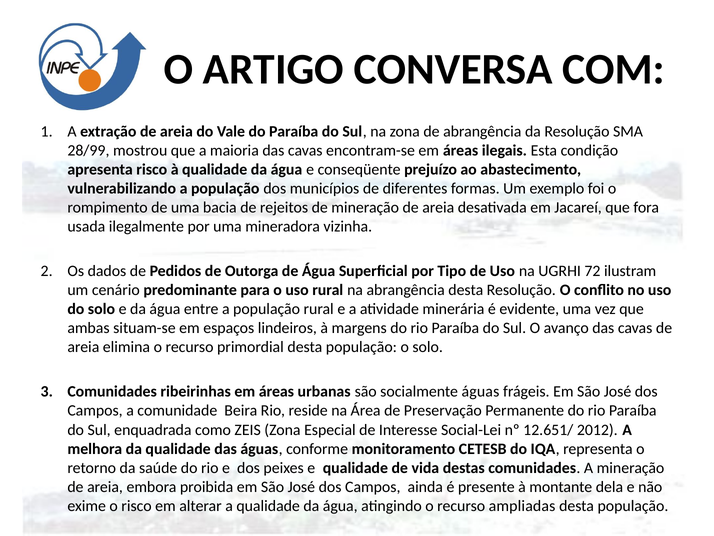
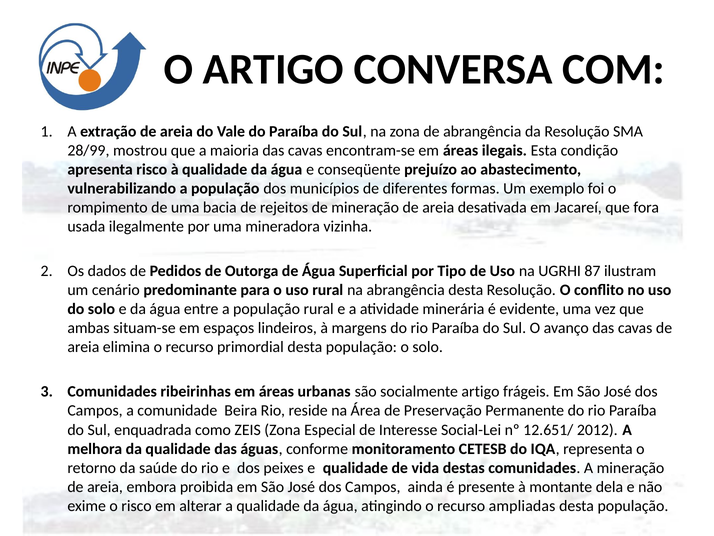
72: 72 -> 87 (592, 271)
socialmente águas: águas -> artigo (480, 391)
